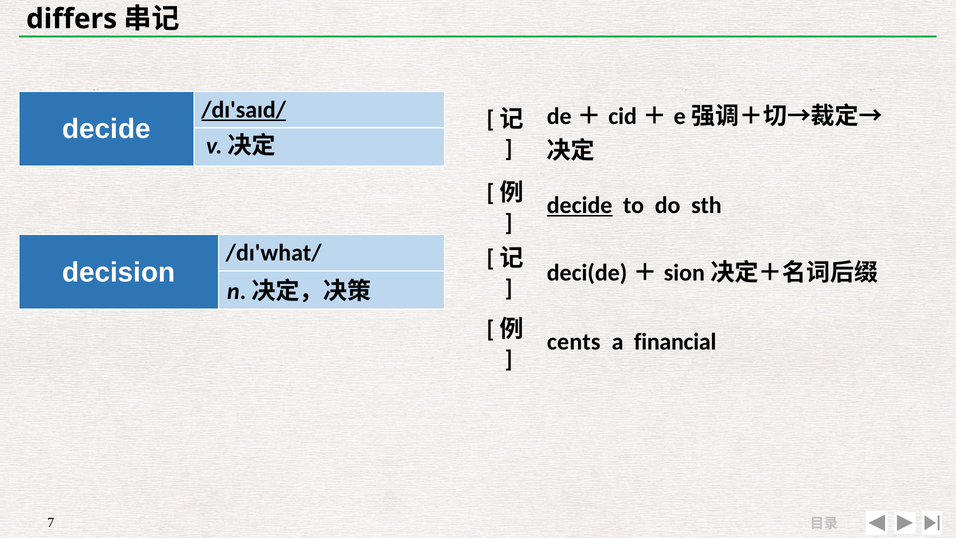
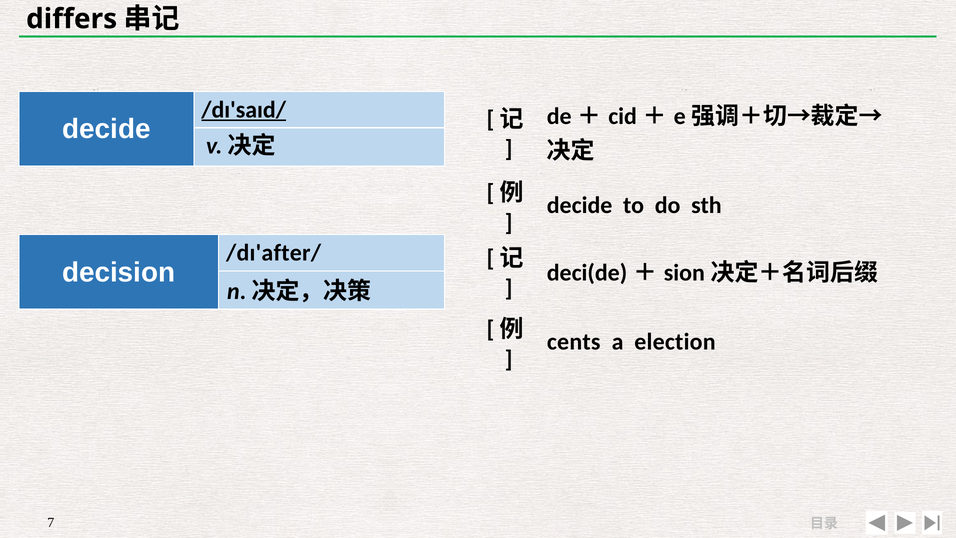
decide underline: present -> none (580, 205)
/dɪ'what/: /dɪ'what/ -> /dɪ'after/ (274, 253)
financial: financial -> election (675, 342)
